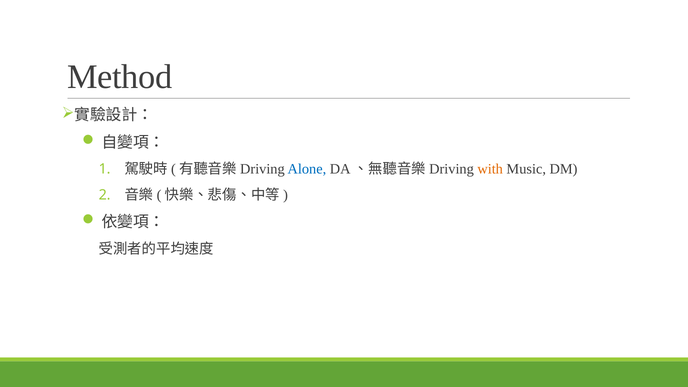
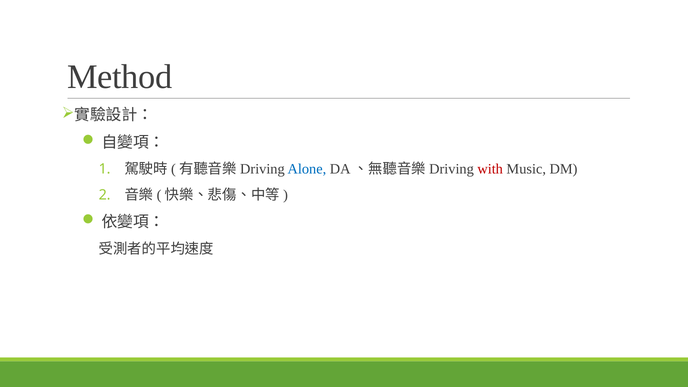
with colour: orange -> red (490, 169)
